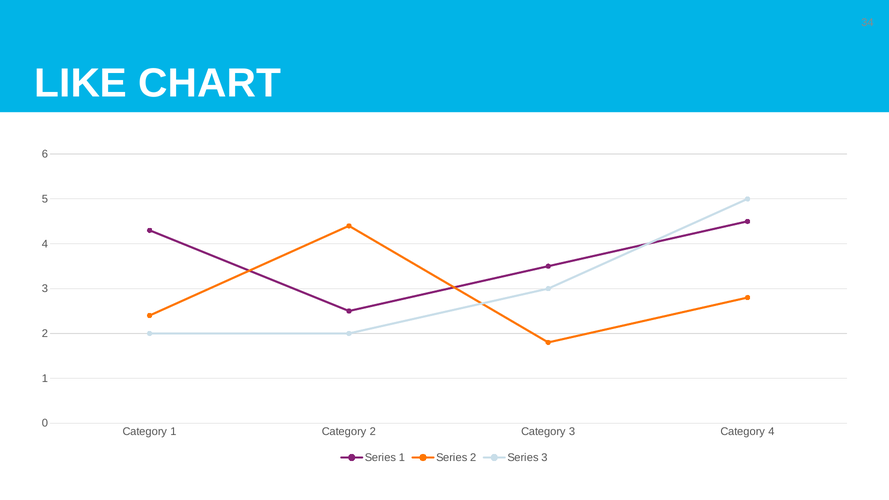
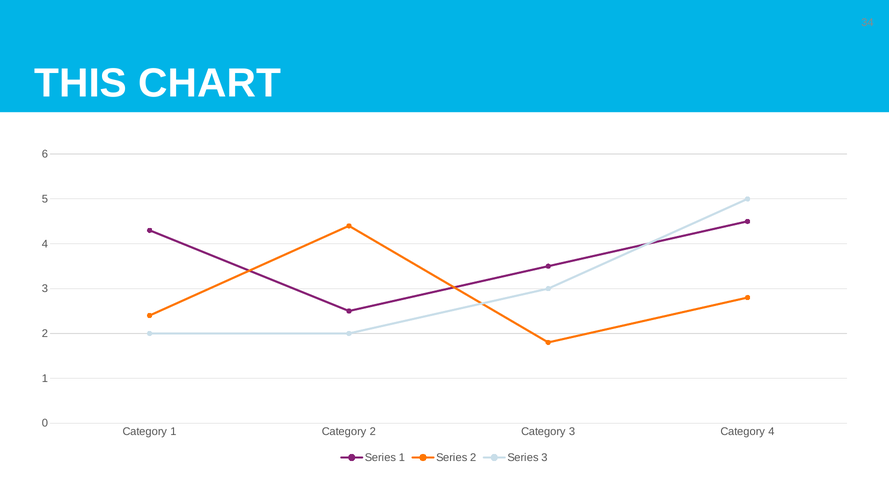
LIKE: LIKE -> THIS (81, 83)
